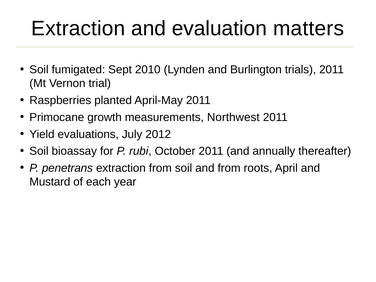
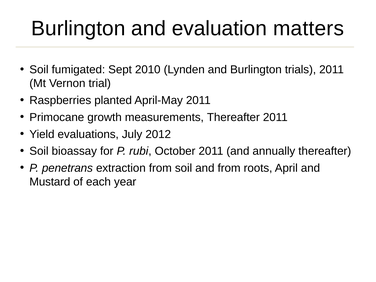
Extraction: Extraction -> Burlington (78, 28)
measurements Northwest: Northwest -> Thereafter (233, 117)
